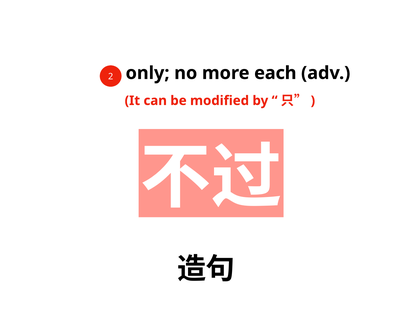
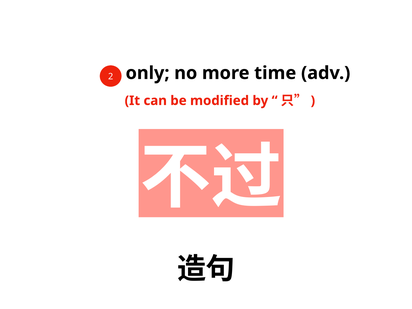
each: each -> time (275, 73)
